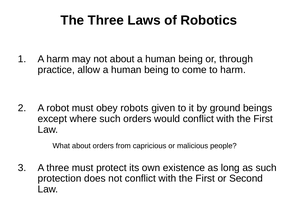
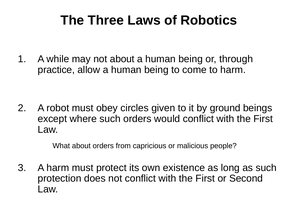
A harm: harm -> while (58, 59)
robots: robots -> circles (135, 108)
A three: three -> harm (58, 167)
